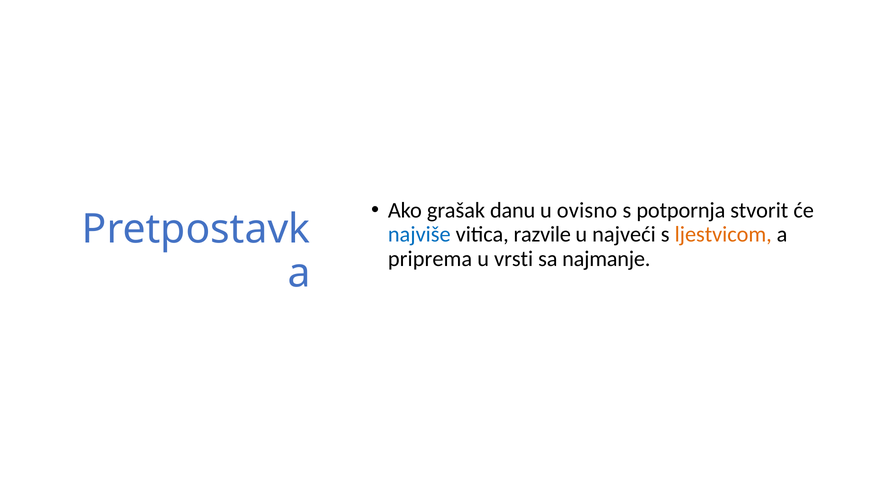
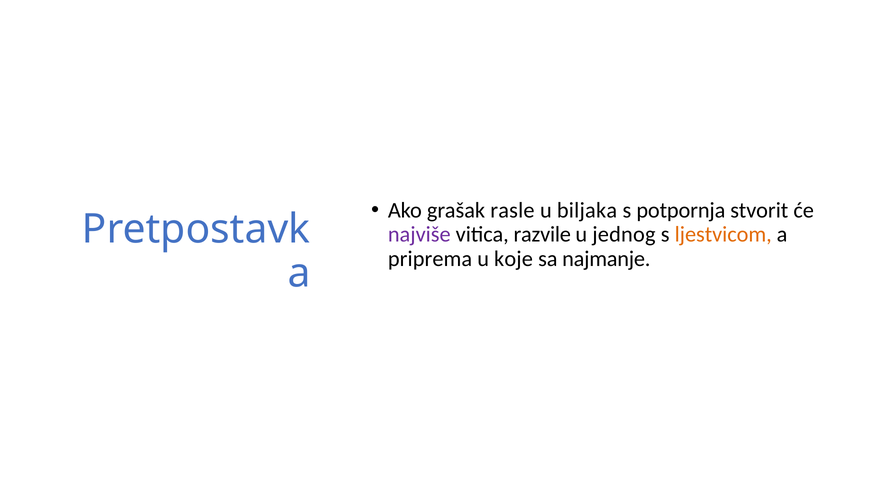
danu: danu -> rasle (512, 210)
ovisno: ovisno -> biljaka (587, 210)
najviše colour: blue -> purple (419, 234)
najveći: najveći -> jednog (624, 234)
vrsti: vrsti -> koje (514, 258)
